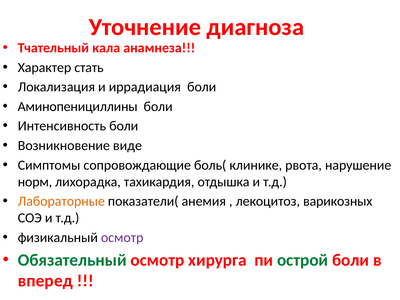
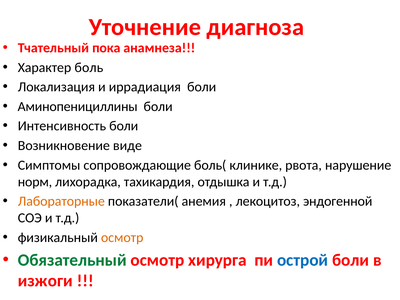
кала: кала -> пока (106, 48)
стать: стать -> боль (89, 67)
варикозных: варикозных -> эндогенной (338, 201)
осмотр colour: purple -> orange (122, 238)
острой colour: green -> blue (303, 260)
вперед: вперед -> изжоги (45, 281)
